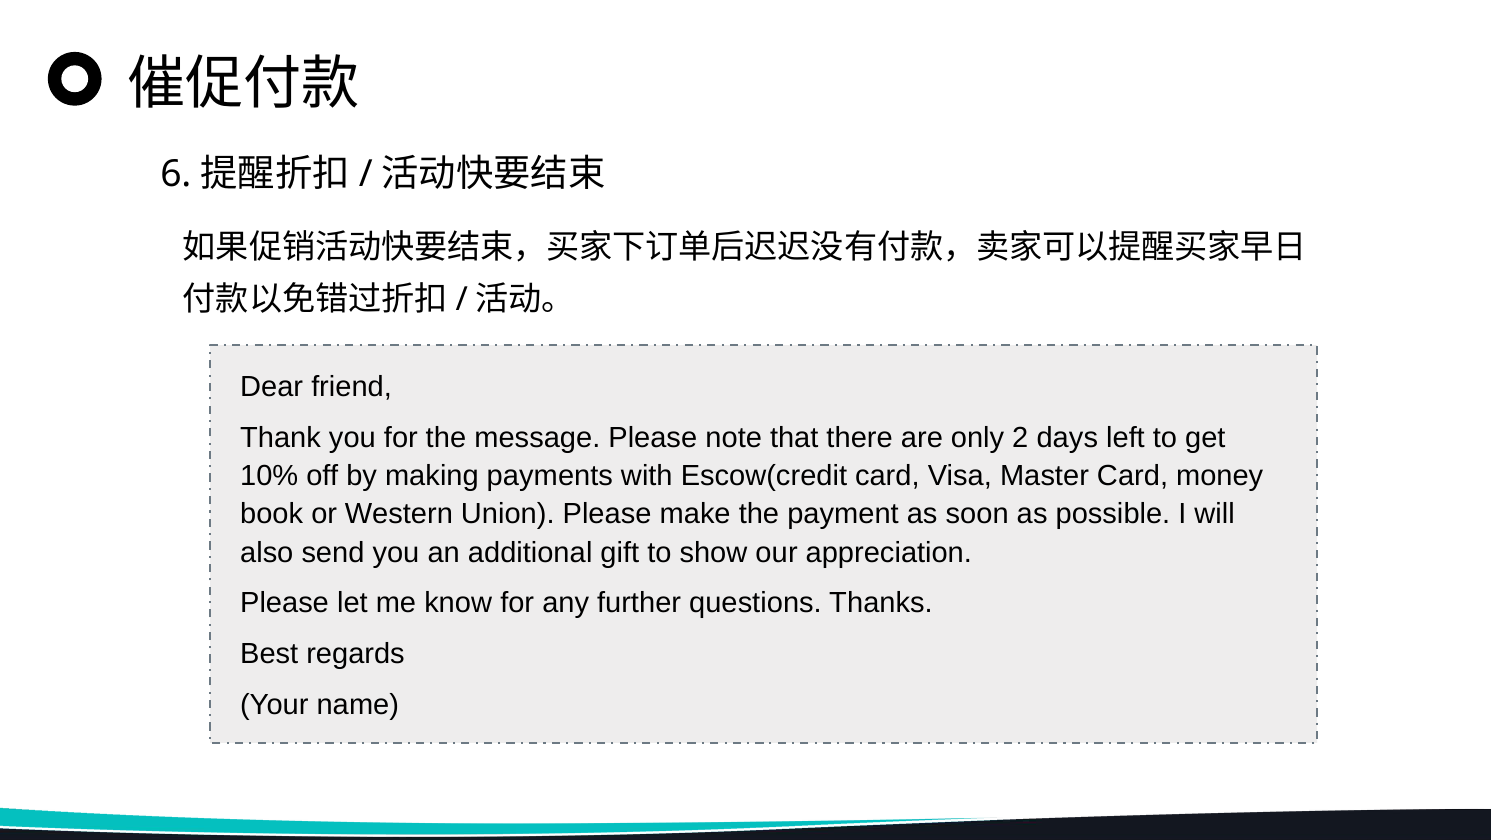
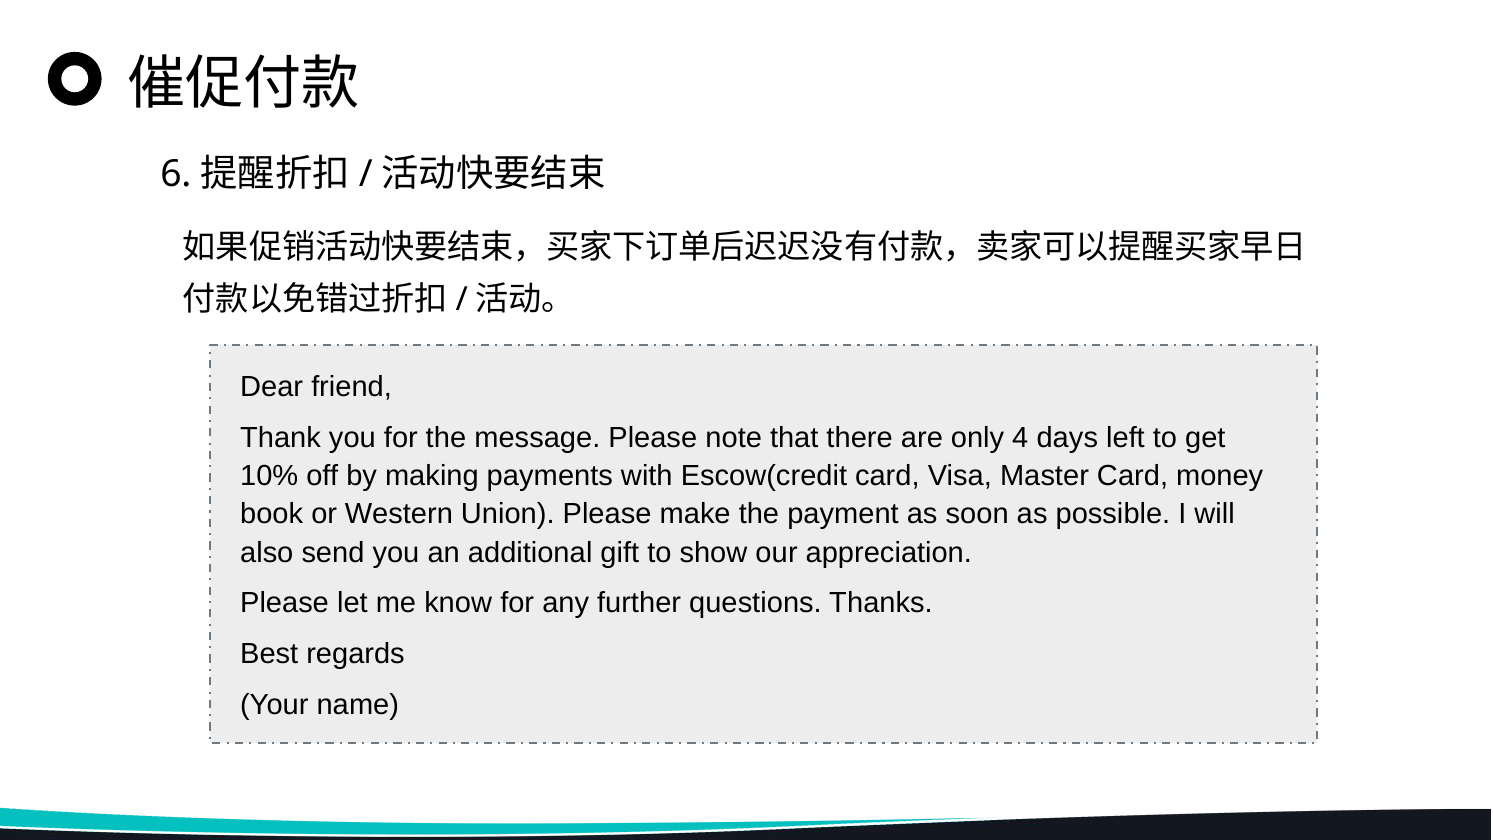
2: 2 -> 4 (1020, 438)
